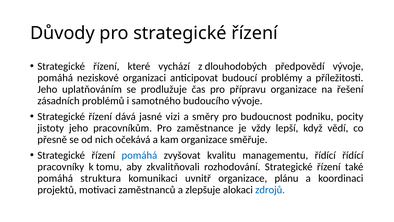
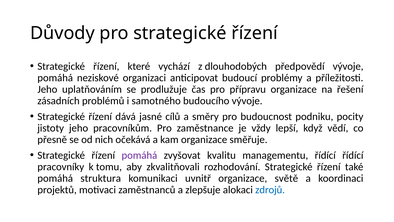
vizi: vizi -> cílů (173, 116)
pomáhá colour: blue -> purple (139, 155)
plánu: plánu -> světě (286, 178)
